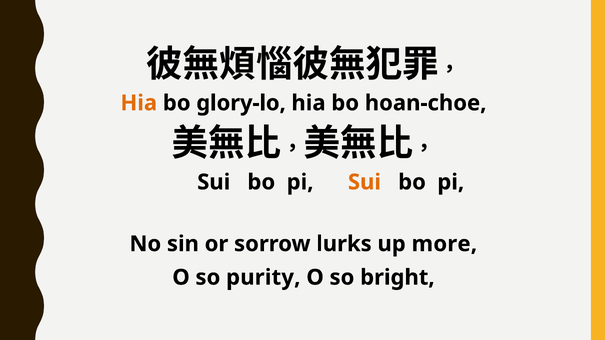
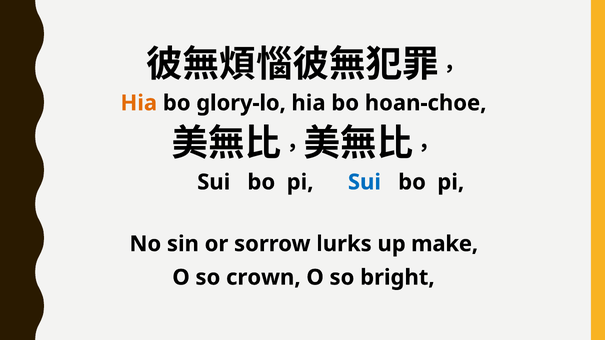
Sui colour: orange -> blue (364, 182)
more: more -> make (445, 244)
purity: purity -> crown (263, 278)
